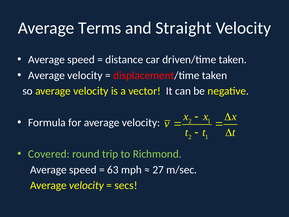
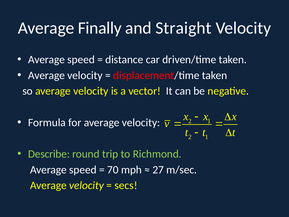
Terms: Terms -> Finally (100, 28)
Covered: Covered -> Describe (49, 154)
63: 63 -> 70 (113, 170)
